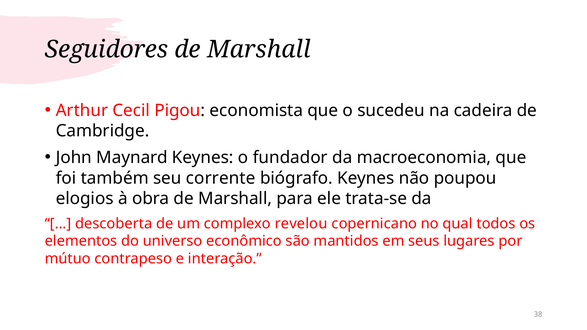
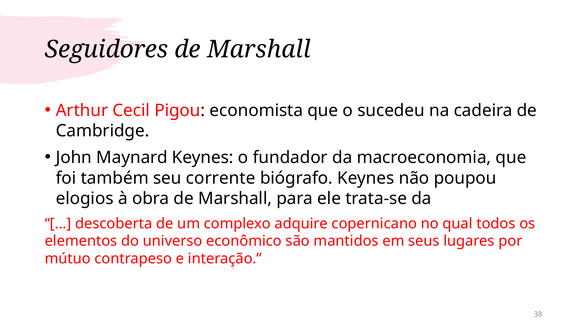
revelou: revelou -> adquire (301, 224)
